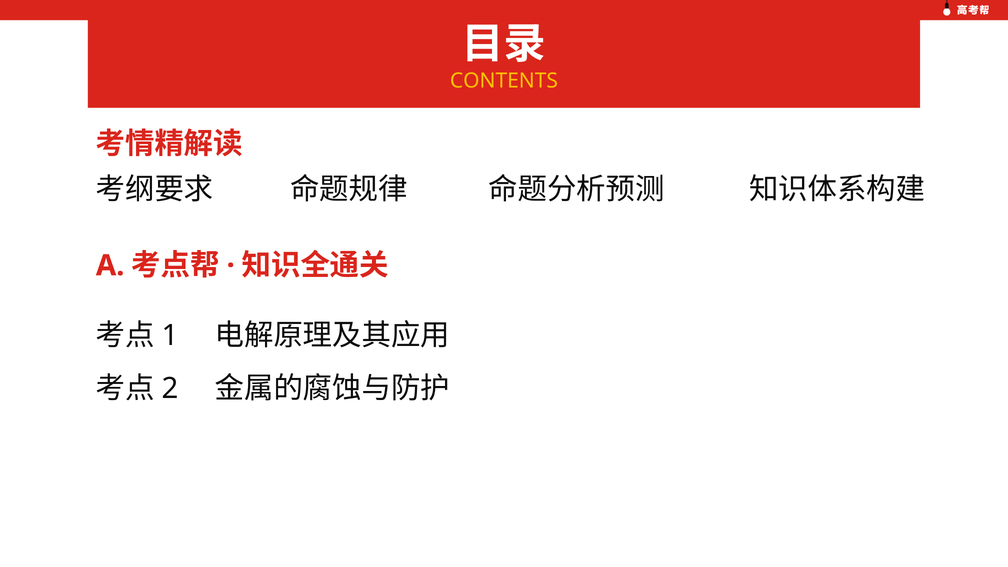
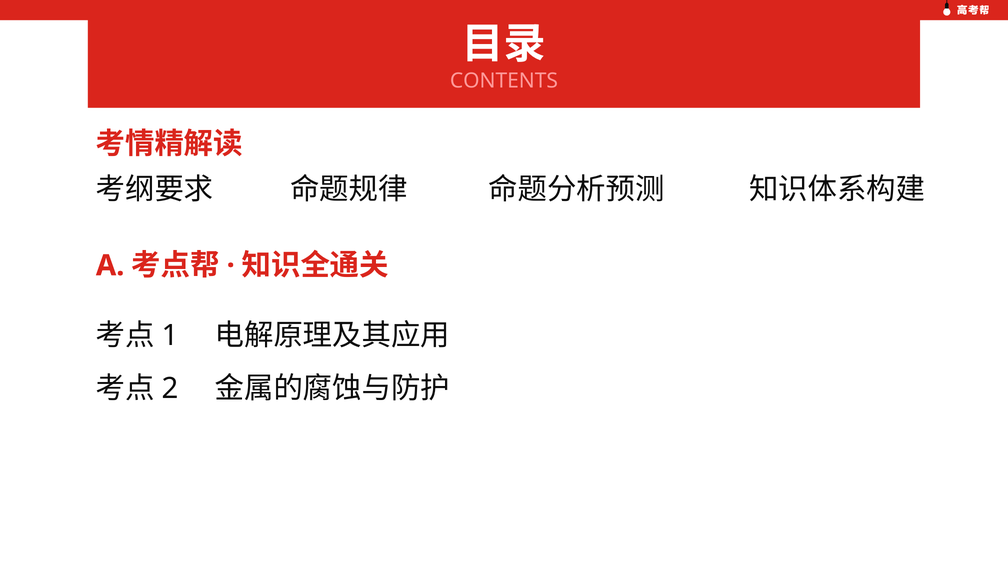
CONTENTS colour: yellow -> pink (504, 81)
